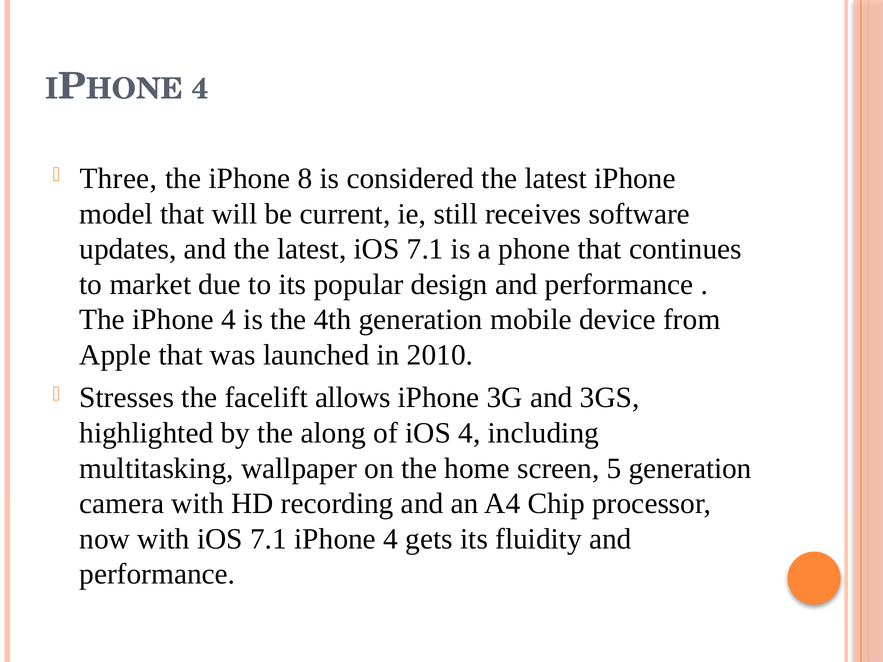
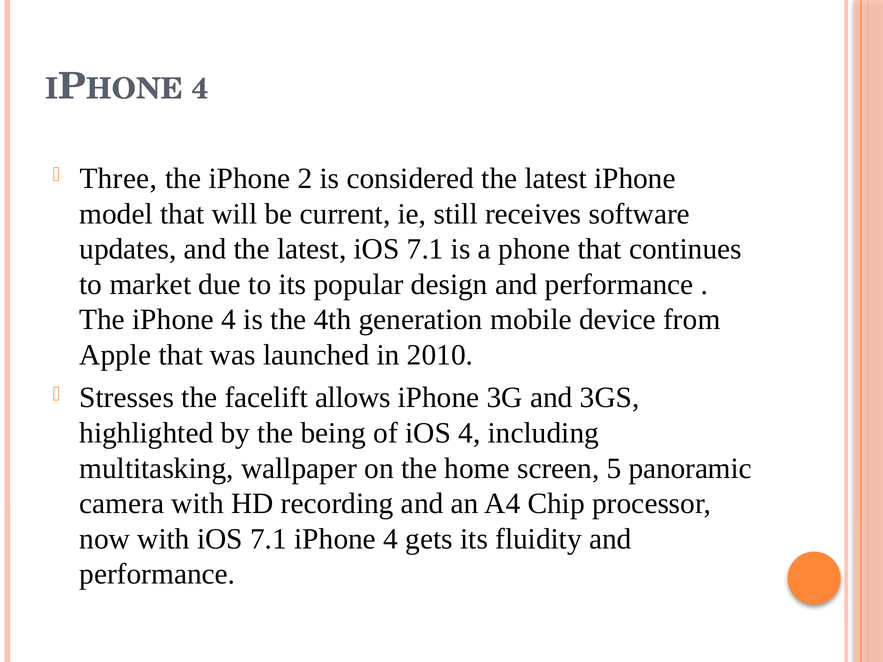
8: 8 -> 2 (305, 179)
along: along -> being (333, 433)
5 generation: generation -> panoramic (690, 469)
